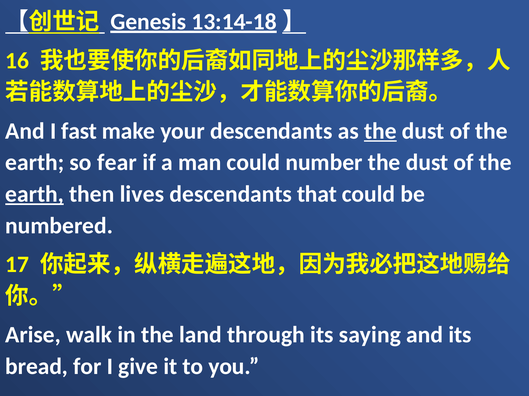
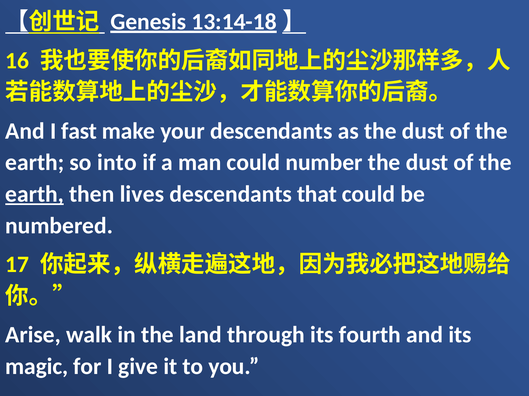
the underline: present -> none (380, 131)
fear: fear -> into (117, 163)
saying: saying -> fourth (370, 336)
bread: bread -> magic (37, 367)
